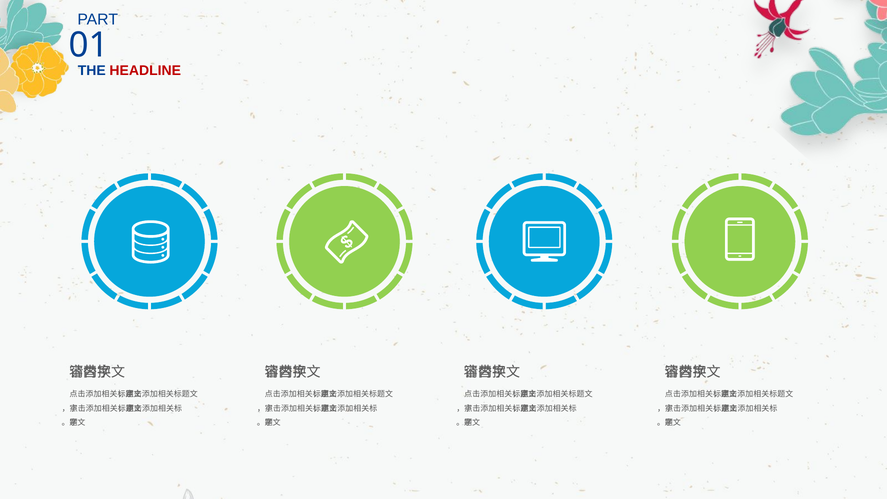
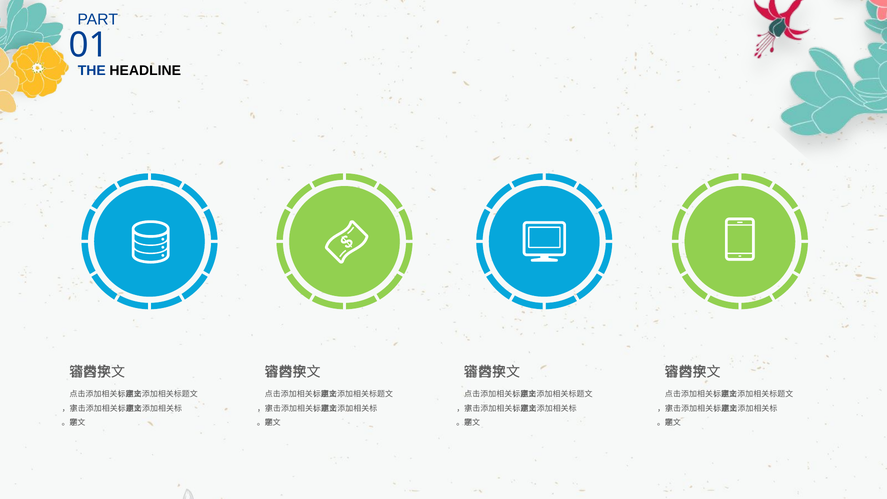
HEADLINE colour: red -> black (145, 71)
